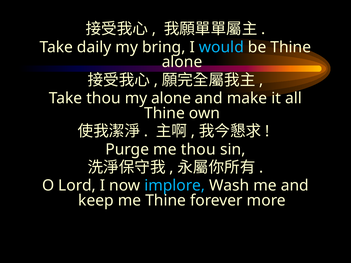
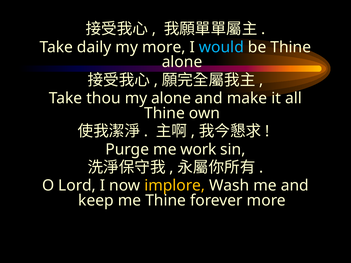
my bring: bring -> more (164, 47)
me thou: thou -> work (198, 150)
implore colour: light blue -> yellow (175, 186)
